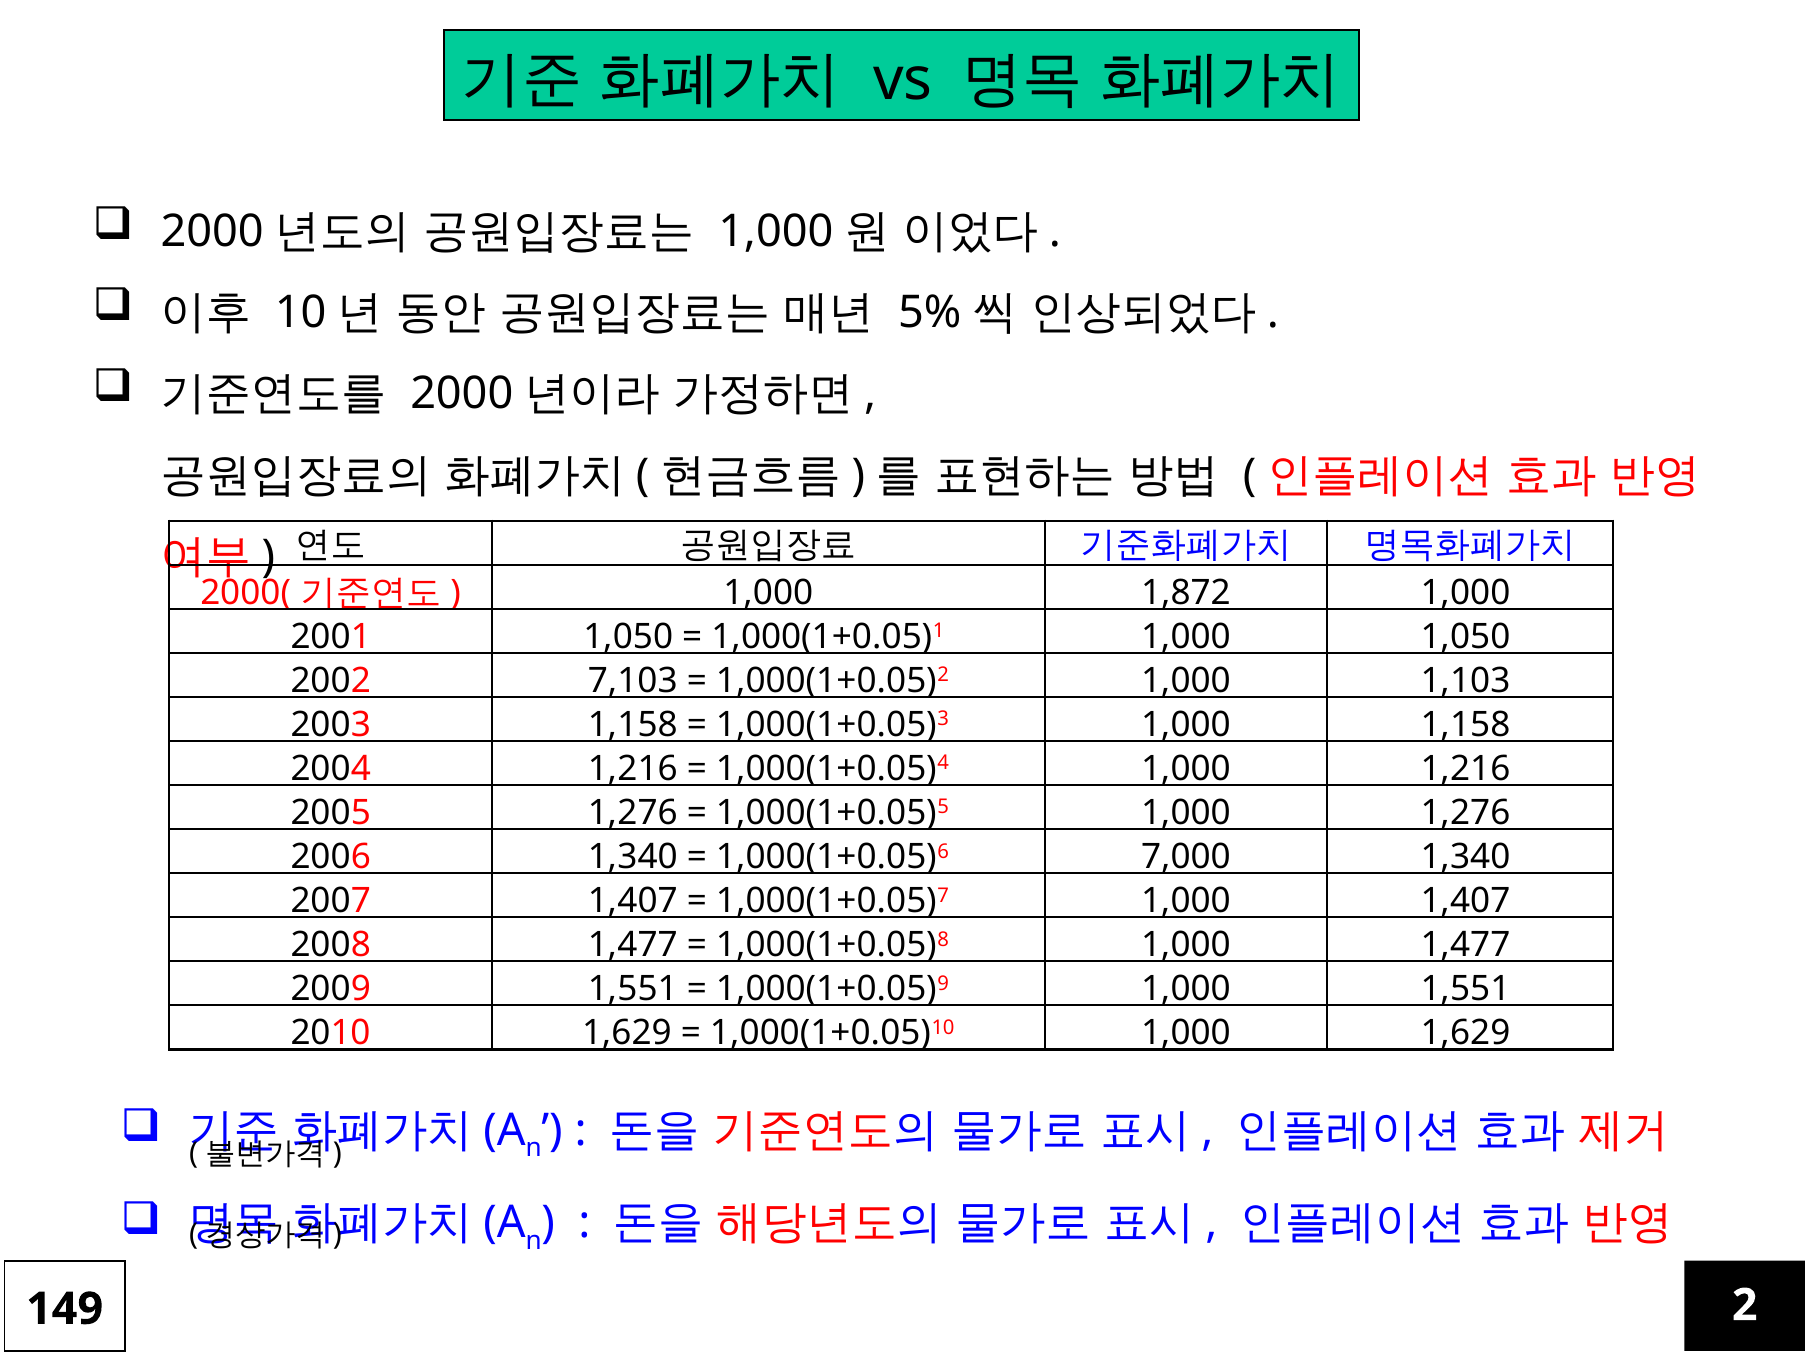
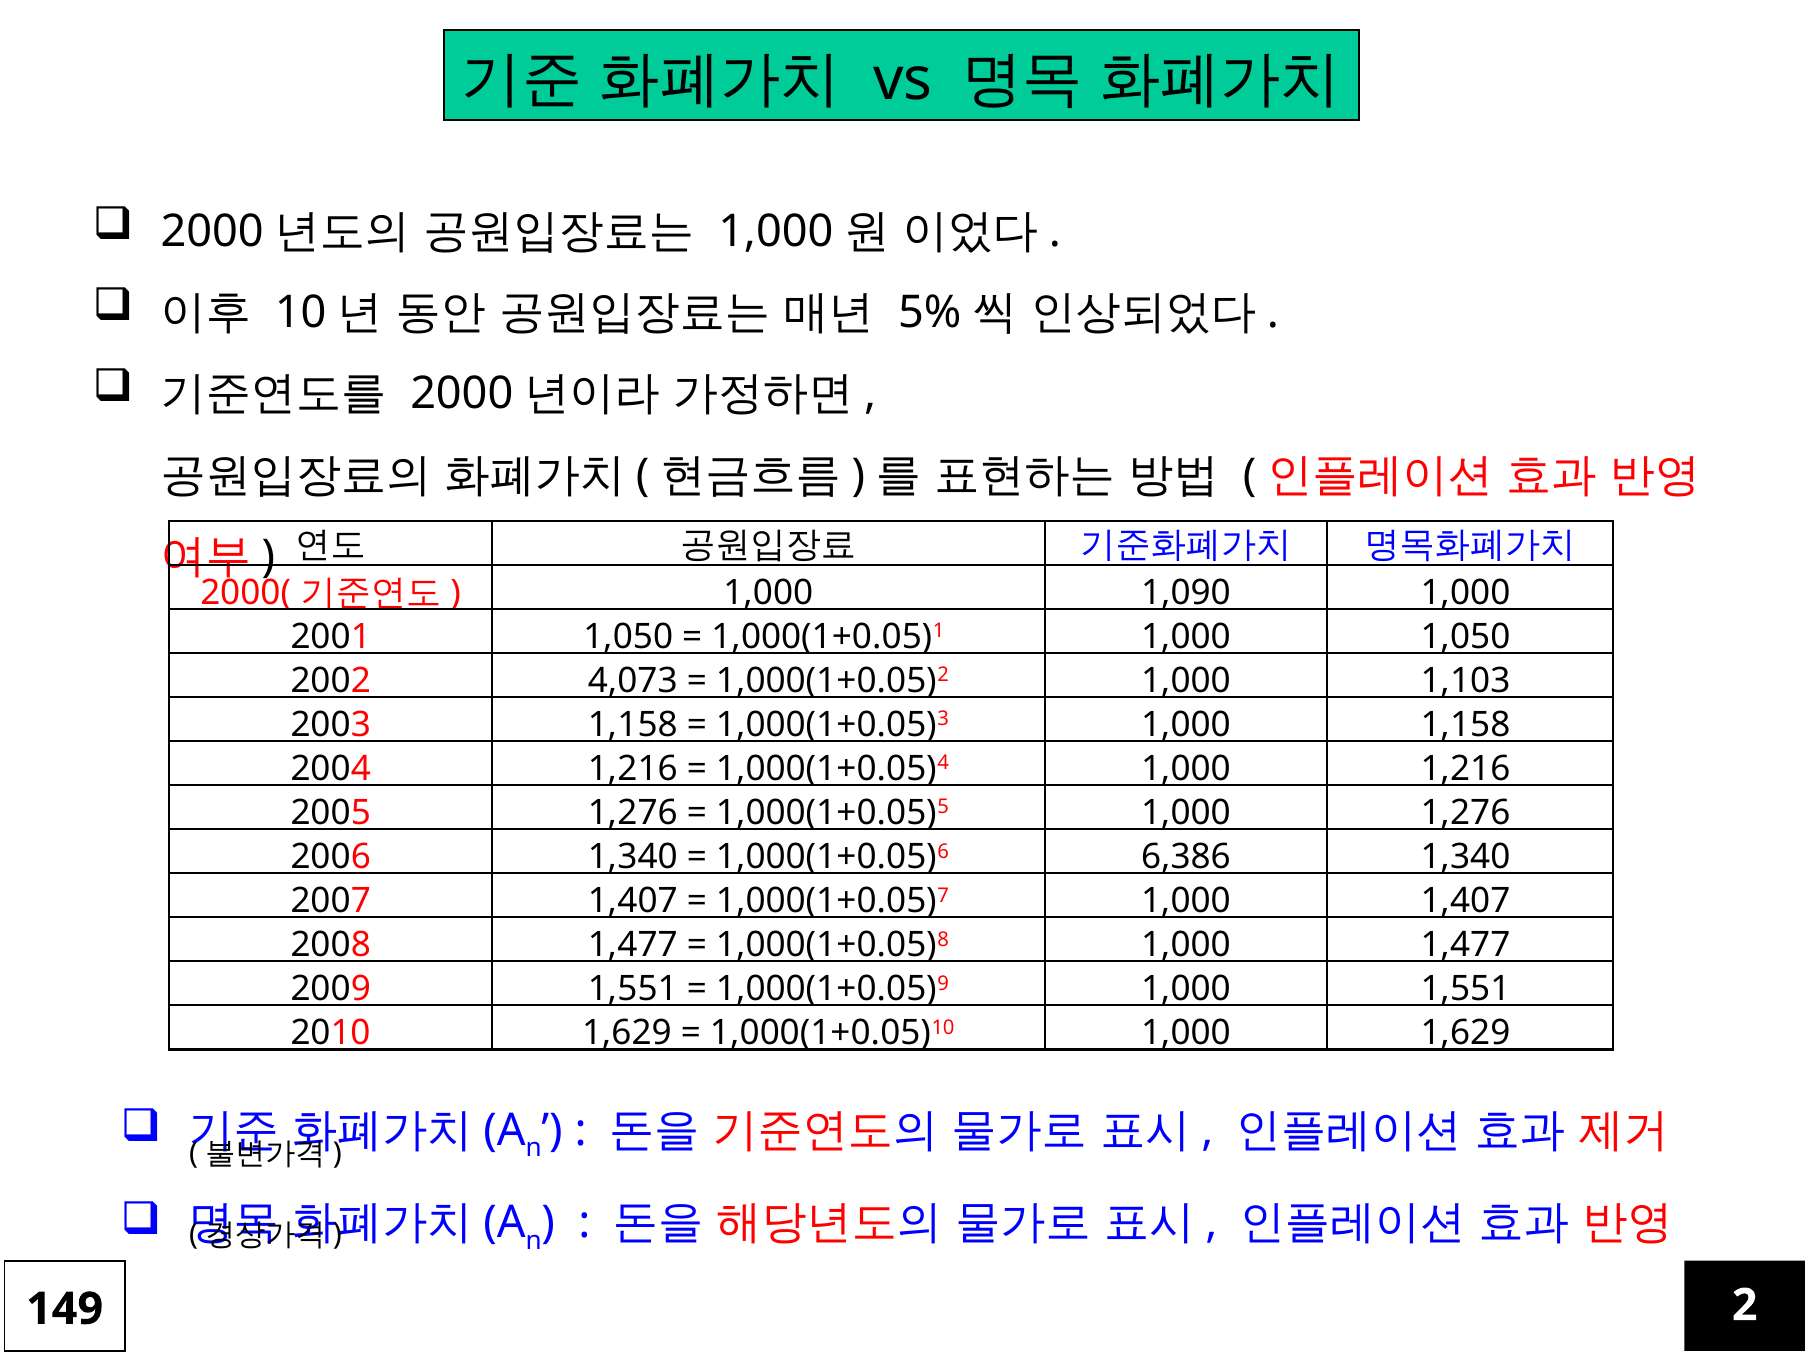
1,872: 1,872 -> 1,090 (1186, 592)
7,103: 7,103 -> 4,073 (633, 680)
7,000: 7,000 -> 6,386 (1186, 857)
